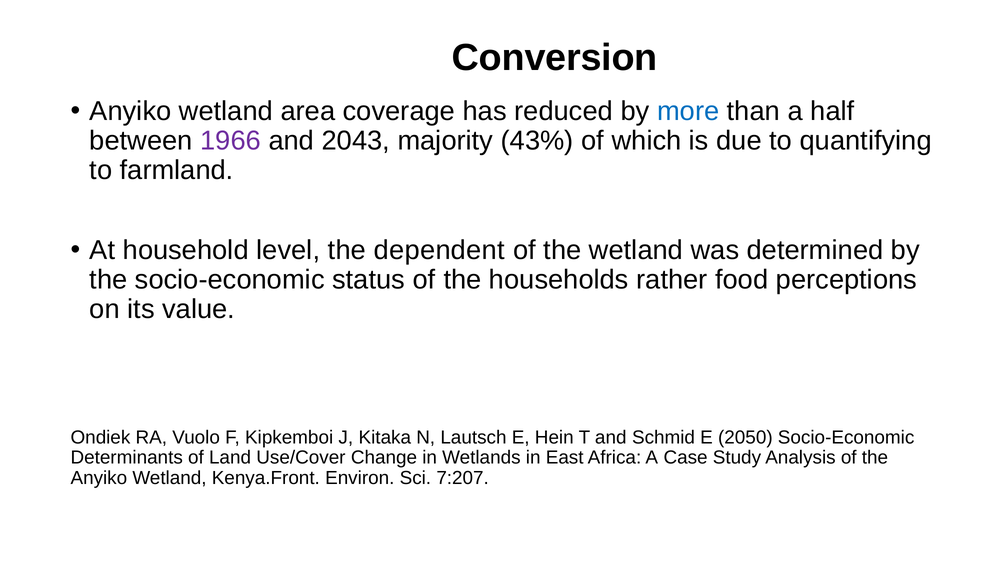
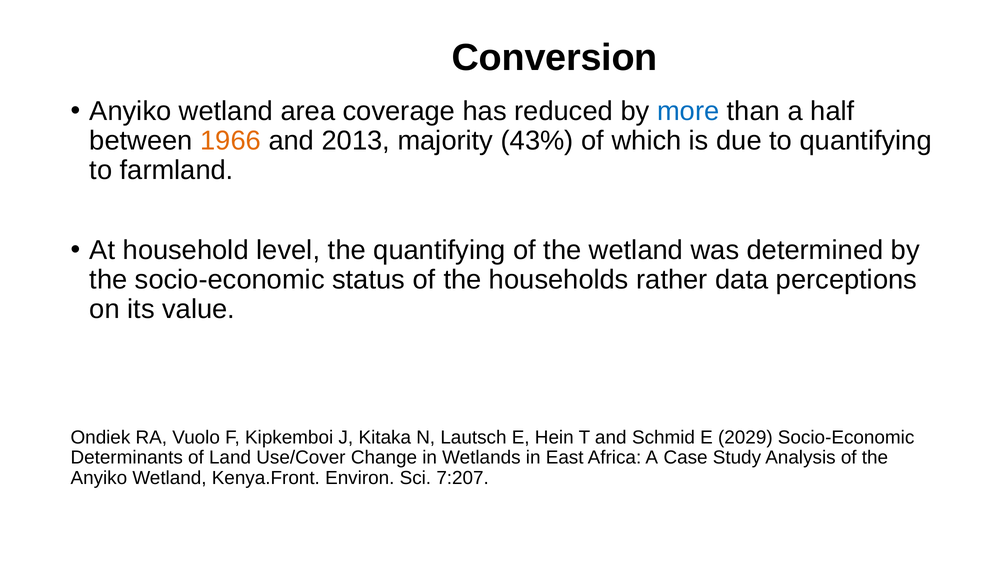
1966 colour: purple -> orange (231, 141)
2043: 2043 -> 2013 (356, 141)
the dependent: dependent -> quantifying (439, 250)
food: food -> data (742, 280)
2050: 2050 -> 2029 (745, 437)
